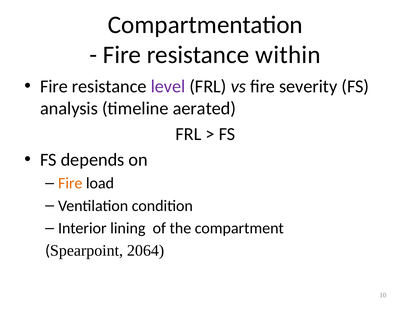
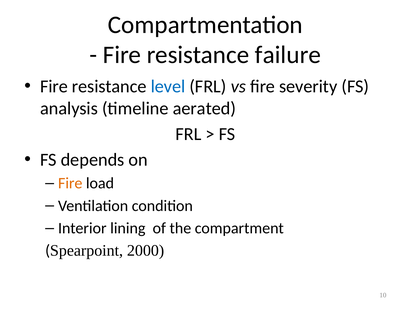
within: within -> failure (288, 55)
level colour: purple -> blue (168, 86)
2064: 2064 -> 2000 (146, 250)
